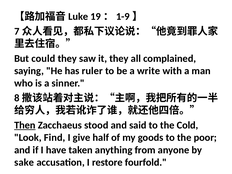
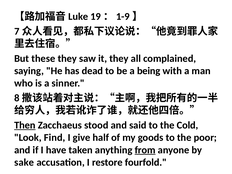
could: could -> these (43, 58)
ruler: ruler -> dead (92, 71)
write: write -> being (149, 71)
from underline: none -> present (145, 150)
